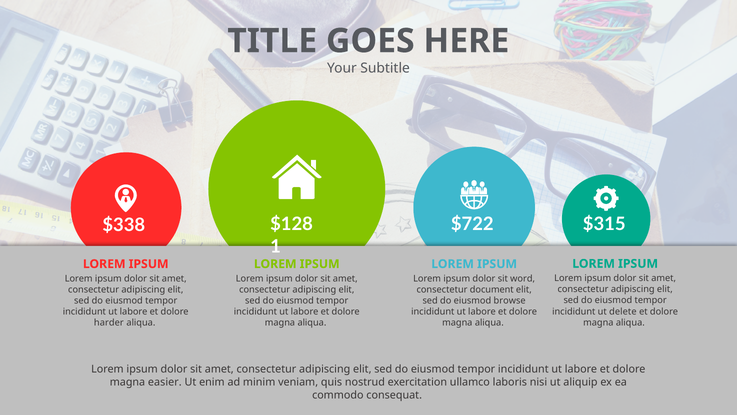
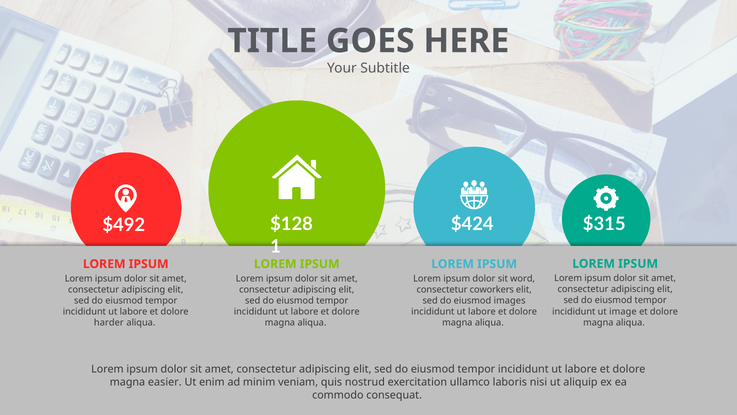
$722: $722 -> $424 (472, 224)
$338: $338 -> $492 (124, 225)
document: document -> coworkers (492, 289)
browse: browse -> images (510, 300)
delete: delete -> image (623, 311)
